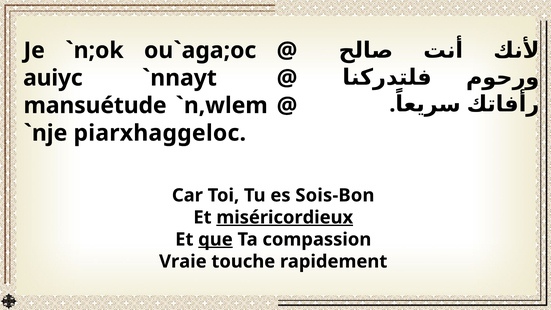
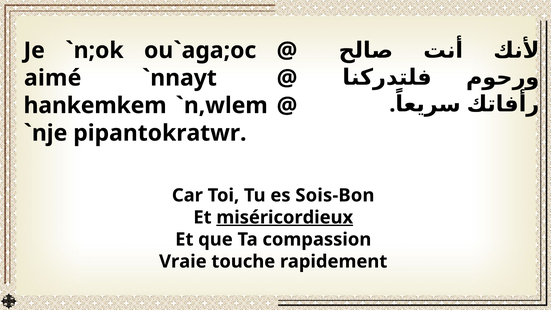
auiyc: auiyc -> aimé (53, 78)
mansuétude: mansuétude -> hankemkem (95, 105)
piarxhaggeloc: piarxhaggeloc -> pipantokratwr (160, 133)
que underline: present -> none (215, 239)
